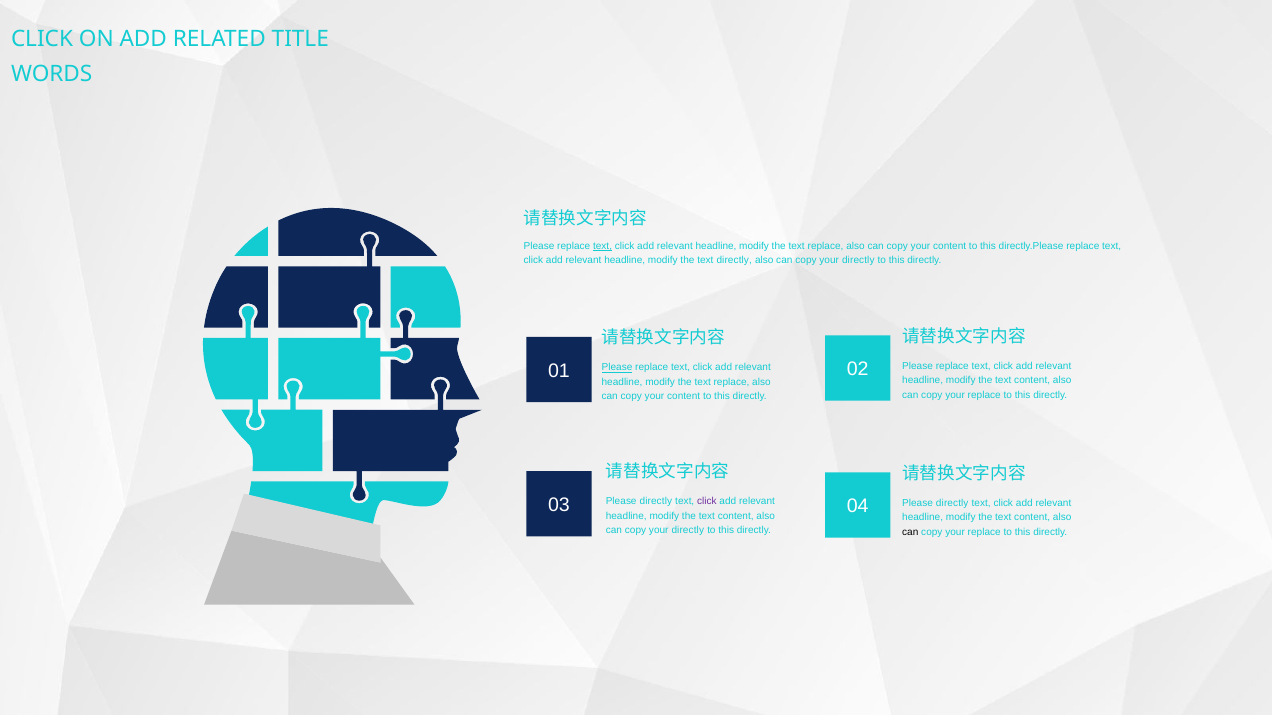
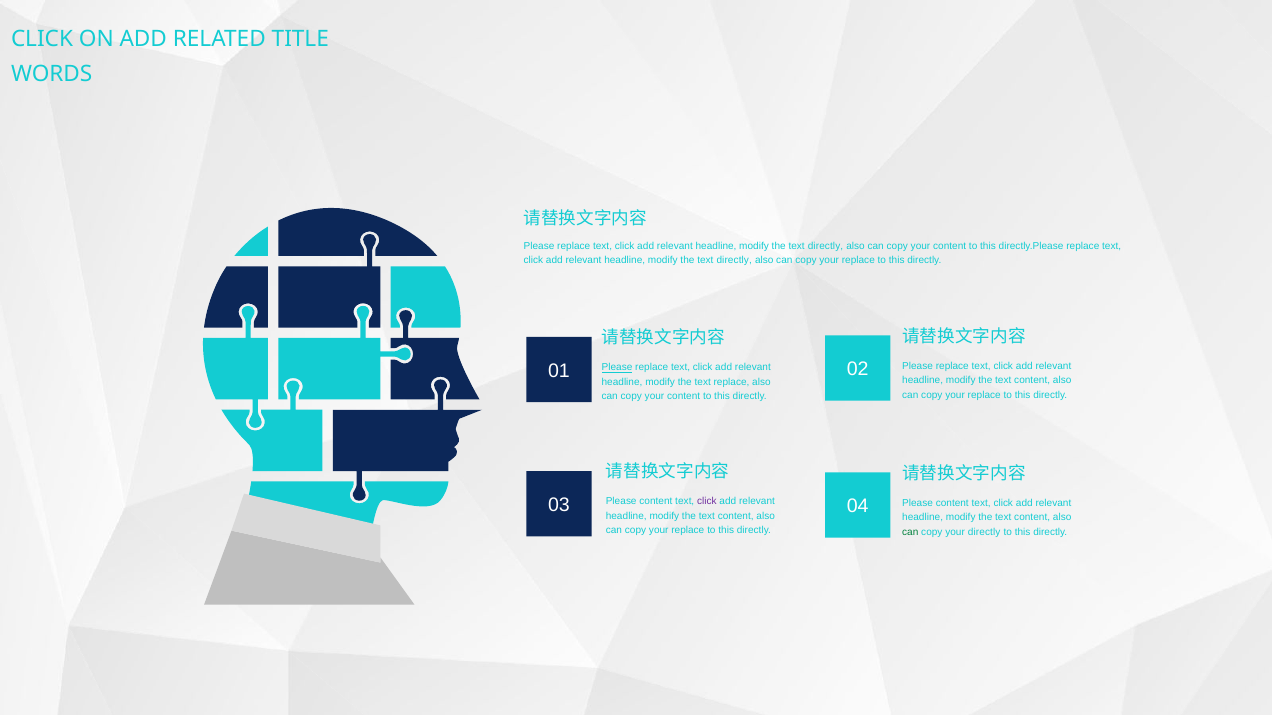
text underline: present -> none (603, 246)
replace: replace -> directly (825, 246)
directly: directly -> replace (858, 260)
directly: directly -> content (656, 502)
directly: directly -> content (952, 503)
directly: directly -> replace (688, 531)
can colour: black -> green (910, 532)
replace: replace -> directly (984, 532)
